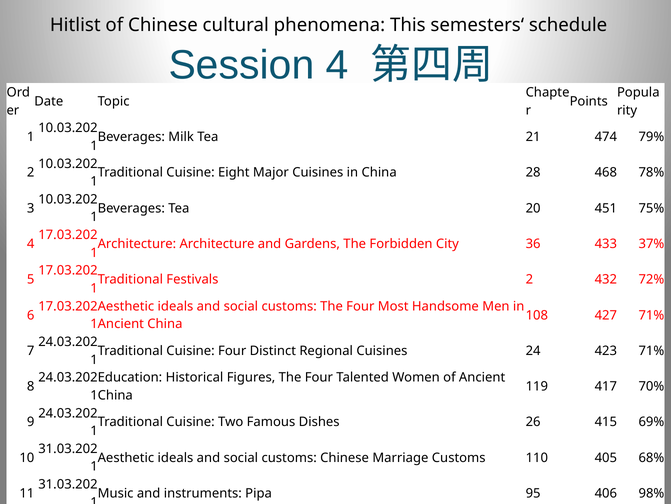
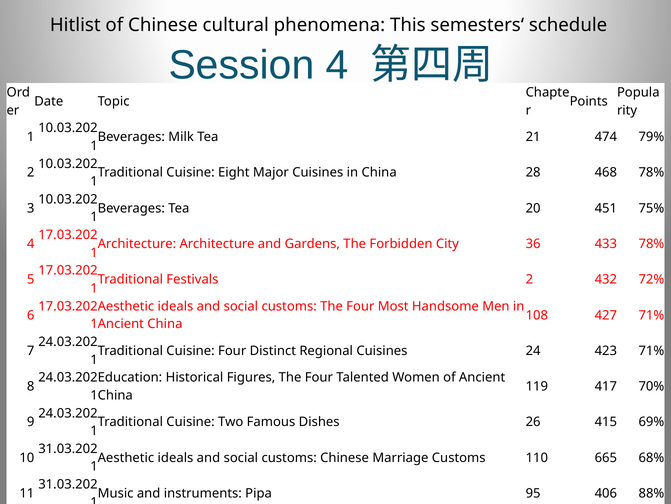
433 37%: 37% -> 78% (651, 244)
405: 405 -> 665 (606, 457)
98%: 98% -> 88% (651, 493)
